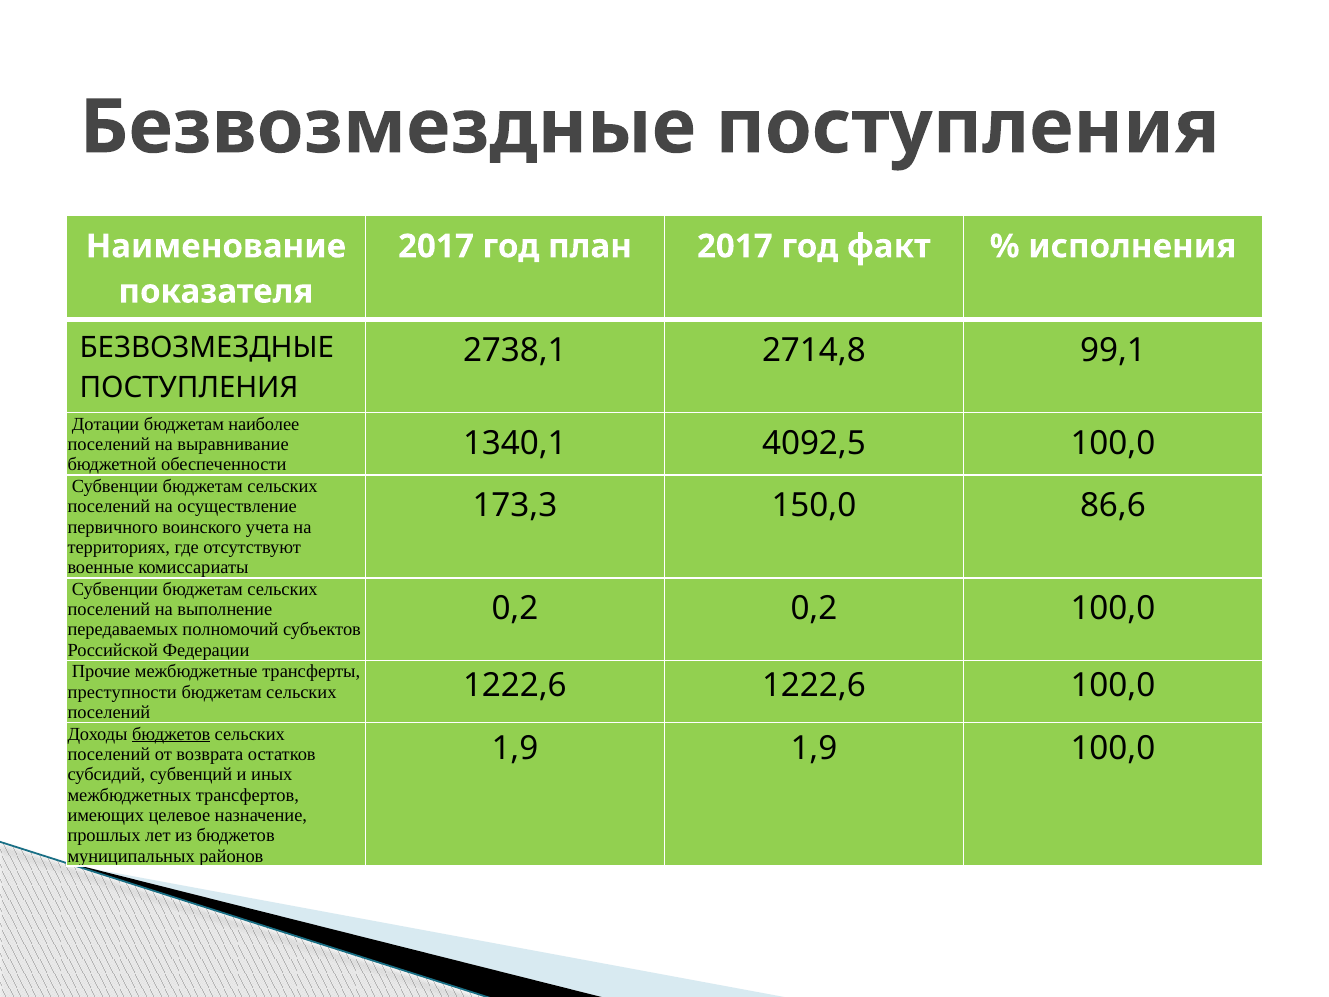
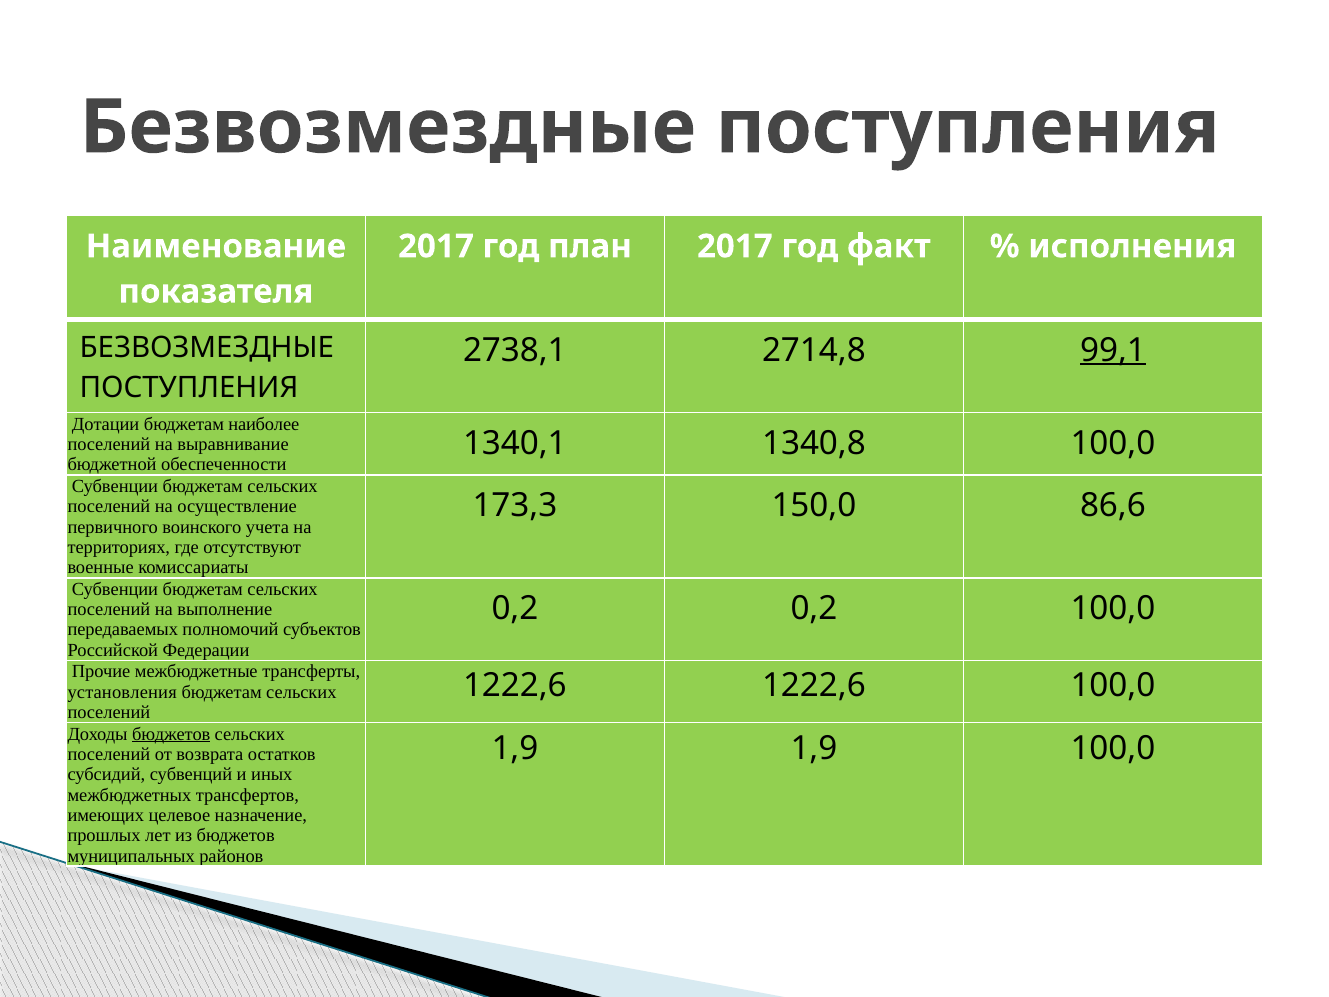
99,1 underline: none -> present (1113, 350)
4092,5: 4092,5 -> 1340,8 (814, 444)
преступности: преступности -> установления (122, 692)
